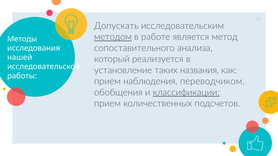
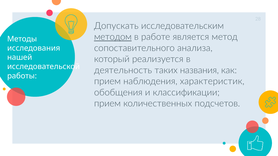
установление: установление -> деятельность (123, 70)
переводчиком: переводчиком -> характеристик (212, 81)
классификации underline: present -> none (186, 93)
